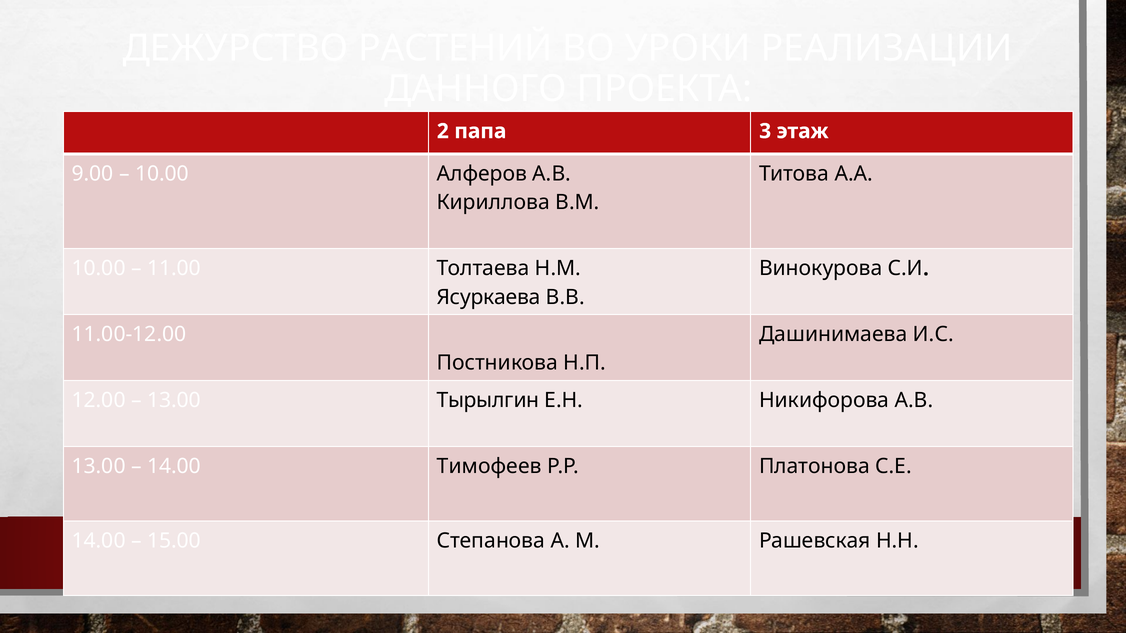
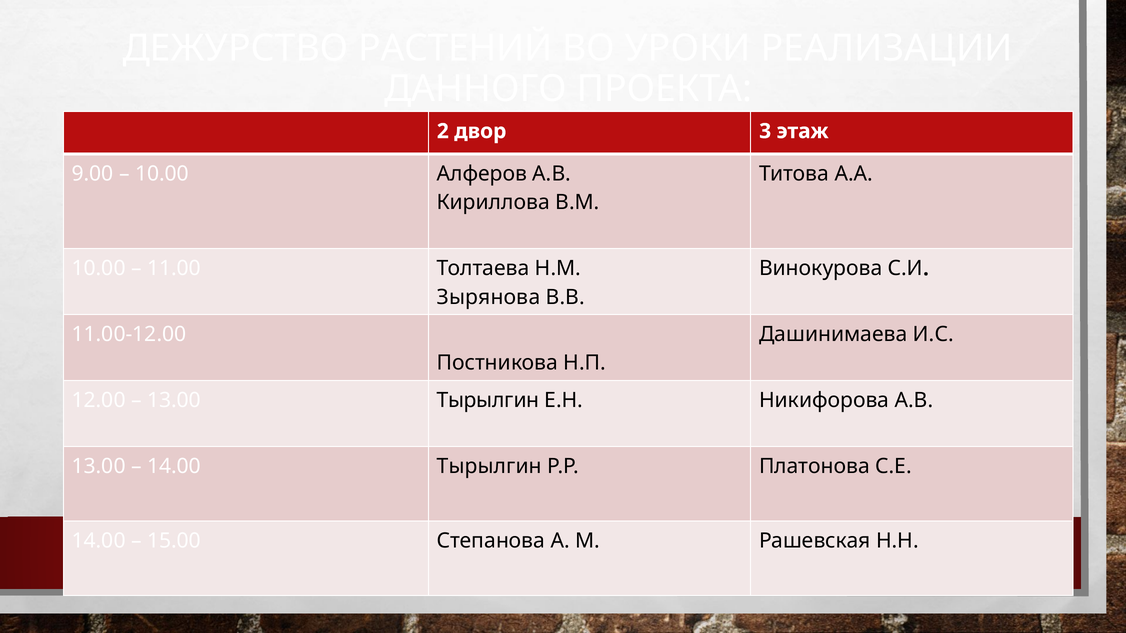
папа: папа -> двор (480, 131)
Ясуркаева: Ясуркаева -> Зырянова (489, 297)
14.00 Тимофеев: Тимофеев -> Тырылгин (489, 466)
